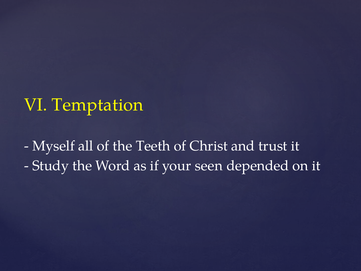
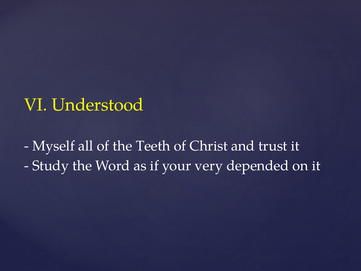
Temptation: Temptation -> Understood (98, 105)
seen: seen -> very (209, 166)
